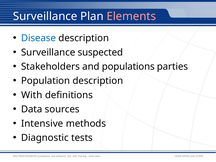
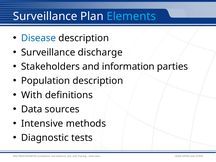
Elements colour: pink -> light blue (131, 16)
suspected: suspected -> discharge (100, 52)
populations: populations -> information (128, 67)
